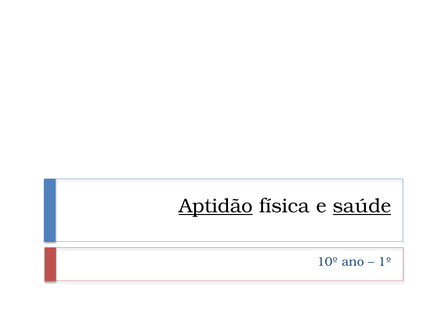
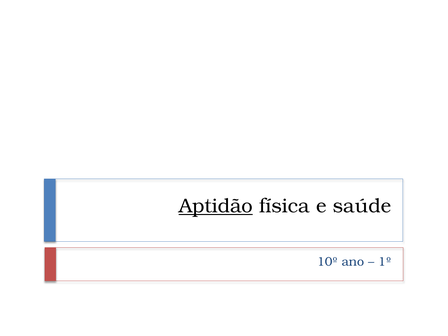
saúde underline: present -> none (362, 206)
